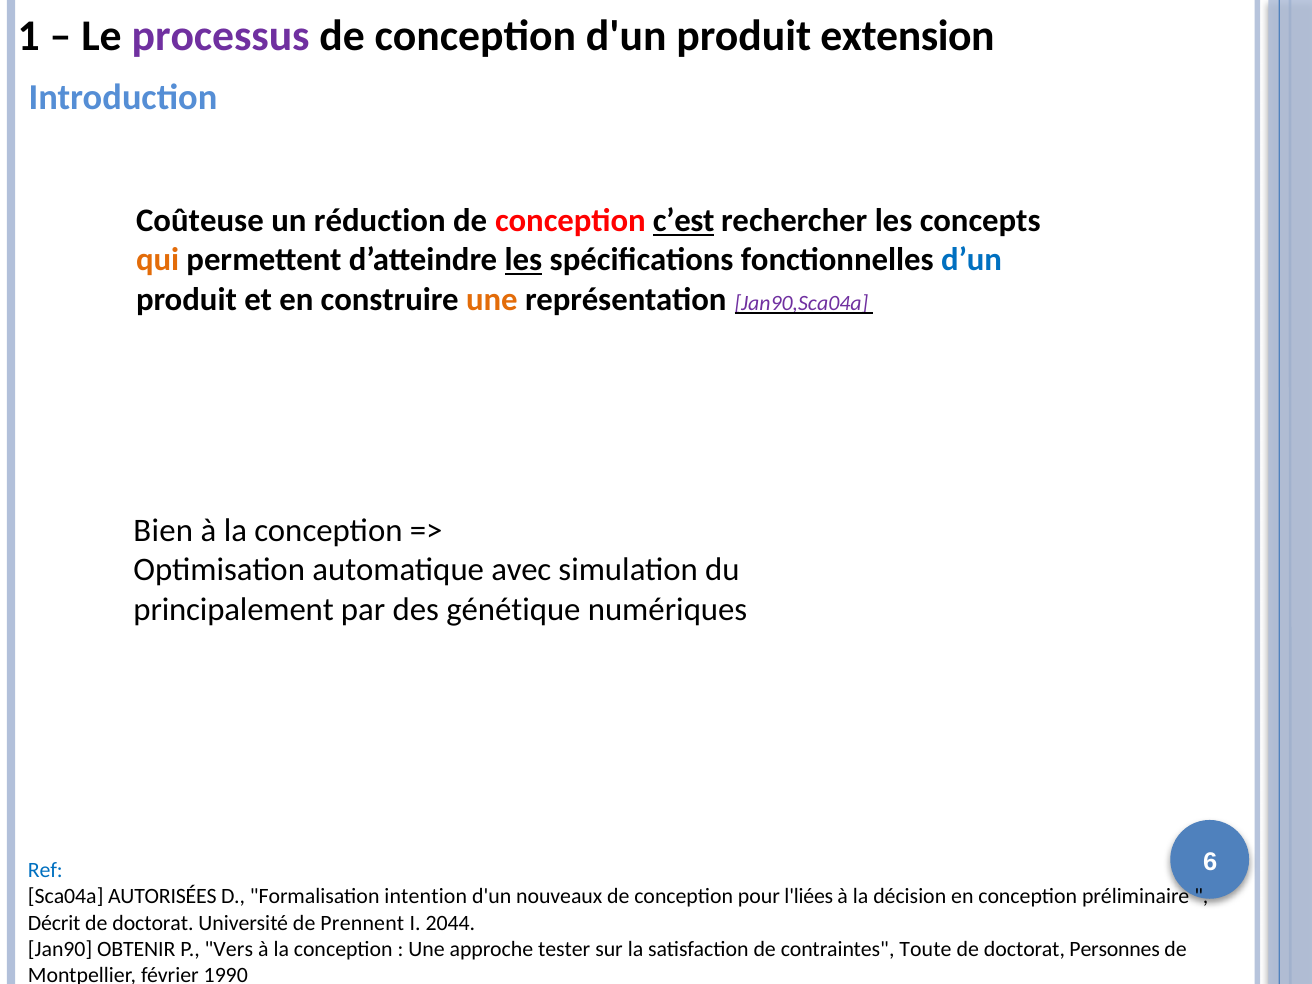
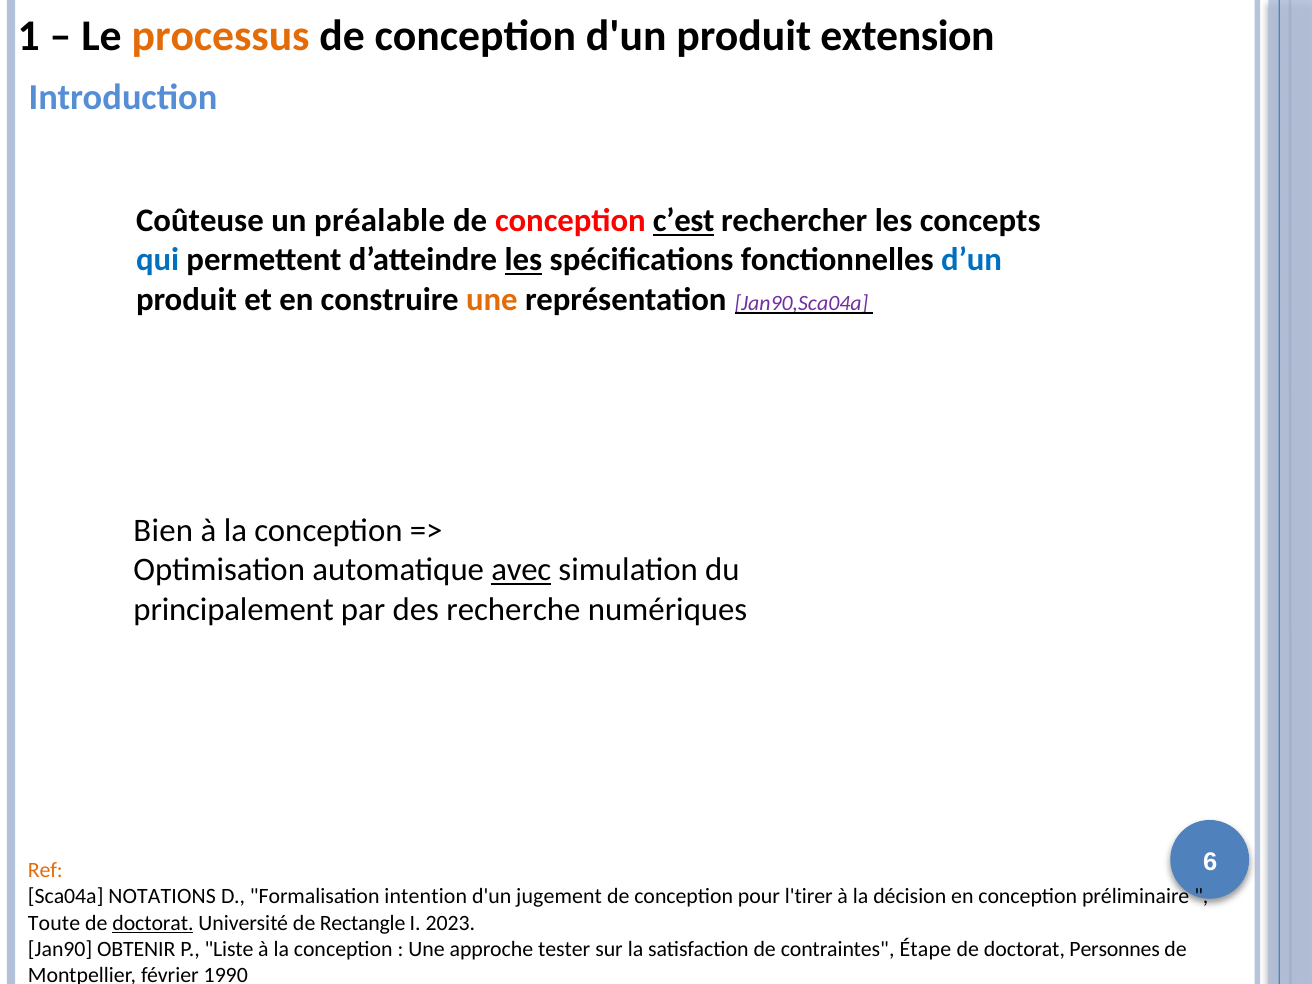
processus colour: purple -> orange (221, 36)
réduction: réduction -> préalable (380, 221)
qui colour: orange -> blue (158, 260)
avec underline: none -> present (521, 570)
génétique: génétique -> recherche (513, 609)
Ref colour: blue -> orange (45, 870)
AUTORISÉES: AUTORISÉES -> NOTATIONS (162, 897)
nouveaux: nouveaux -> jugement (559, 897)
l'liées: l'liées -> l'tirer (809, 897)
Décrit: Décrit -> Toute (54, 923)
doctorat underline: none -> present (153, 923)
Prennent: Prennent -> Rectangle (363, 923)
2044: 2044 -> 2023 (450, 923)
Vers: Vers -> Liste (229, 949)
Toute: Toute -> Étape (925, 949)
